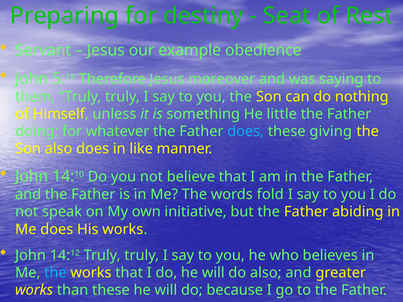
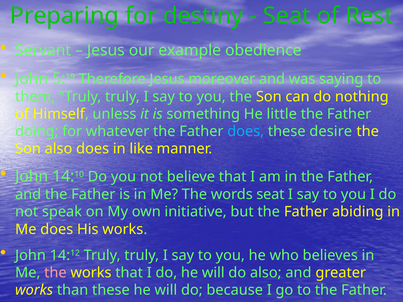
giving: giving -> desire (331, 132)
words fold: fold -> seat (270, 194)
the colour: light blue -> pink (55, 273)
